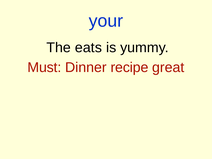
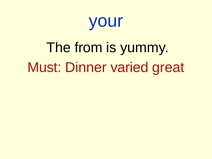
eats: eats -> from (89, 48)
recipe: recipe -> varied (129, 67)
